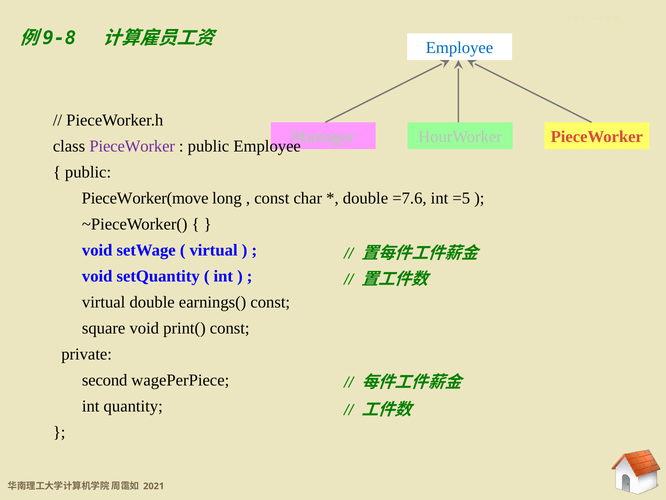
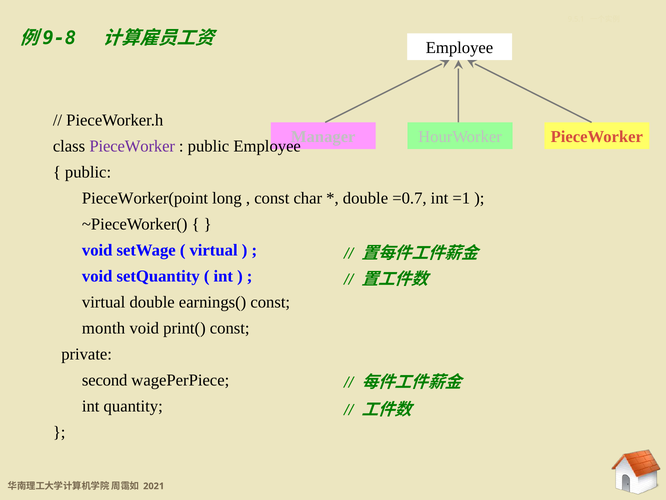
Employee colour: blue -> black (460, 48)
PieceWorker(move: PieceWorker(move -> PieceWorker(point (145, 198)
=7.6: =7.6 -> =0.7 (409, 198)
=5: =5 -> =1 (461, 198)
square: square -> month (104, 328)
